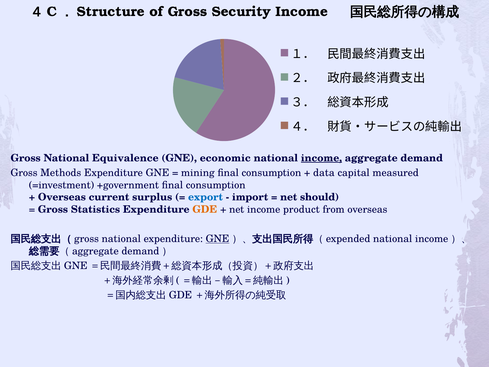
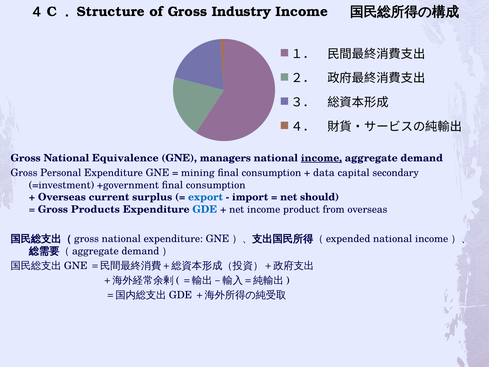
Security: Security -> Industry (241, 12)
economic: economic -> managers (225, 158)
Methods: Methods -> Personal (61, 173)
measured: measured -> secondary (396, 173)
Statistics: Statistics -> Products (95, 209)
GDE colour: orange -> blue (205, 209)
GNE underline: present -> none (217, 239)
